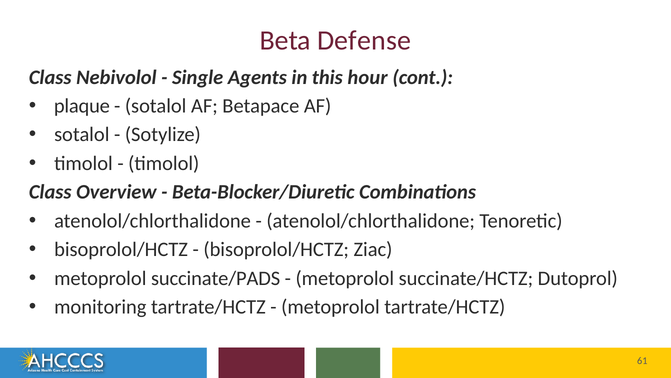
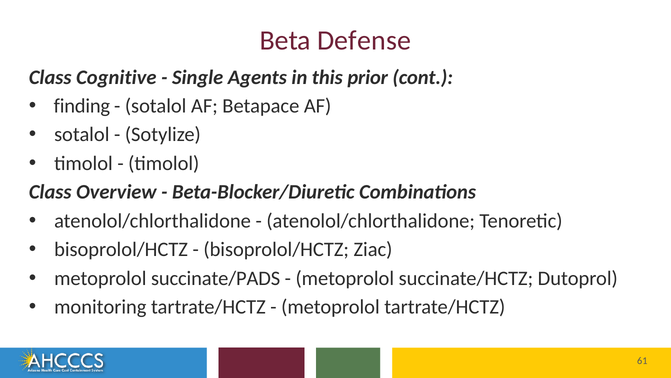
Nebivolol: Nebivolol -> Cognitive (116, 77)
hour: hour -> prior (368, 77)
plaque: plaque -> finding (82, 106)
